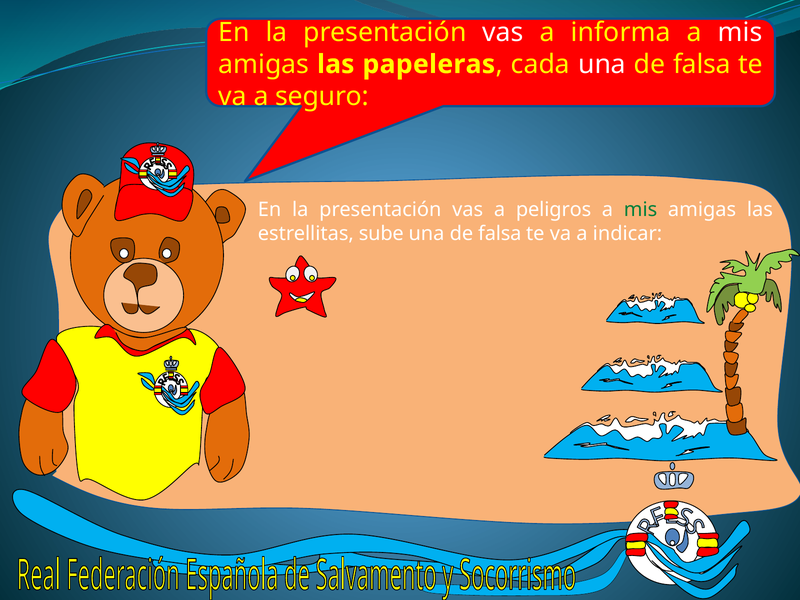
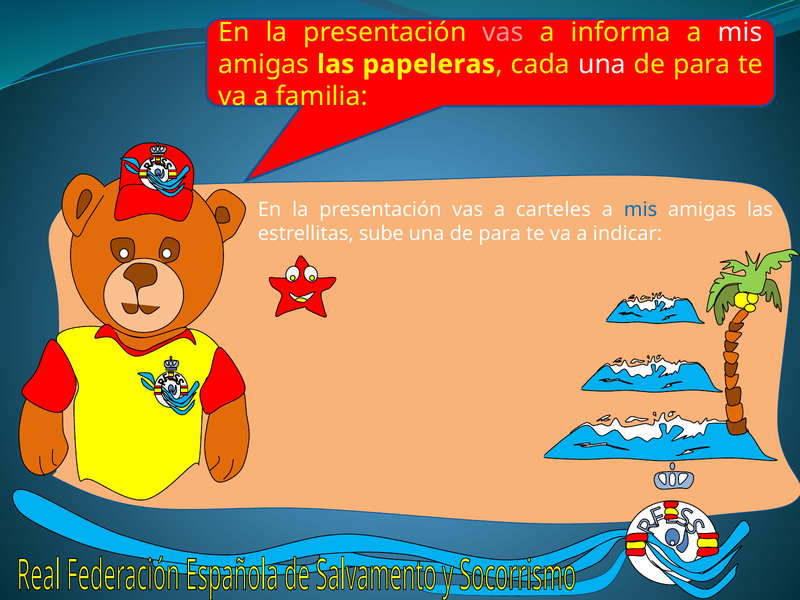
vas colour: white -> pink (503, 32)
falsa: falsa -> para (702, 64)
seguro: seguro -> familia (322, 96)
peligros: peligros -> carteles (553, 210)
mis colour: green -> blue (641, 210)
falsa: falsa -> para (500, 234)
